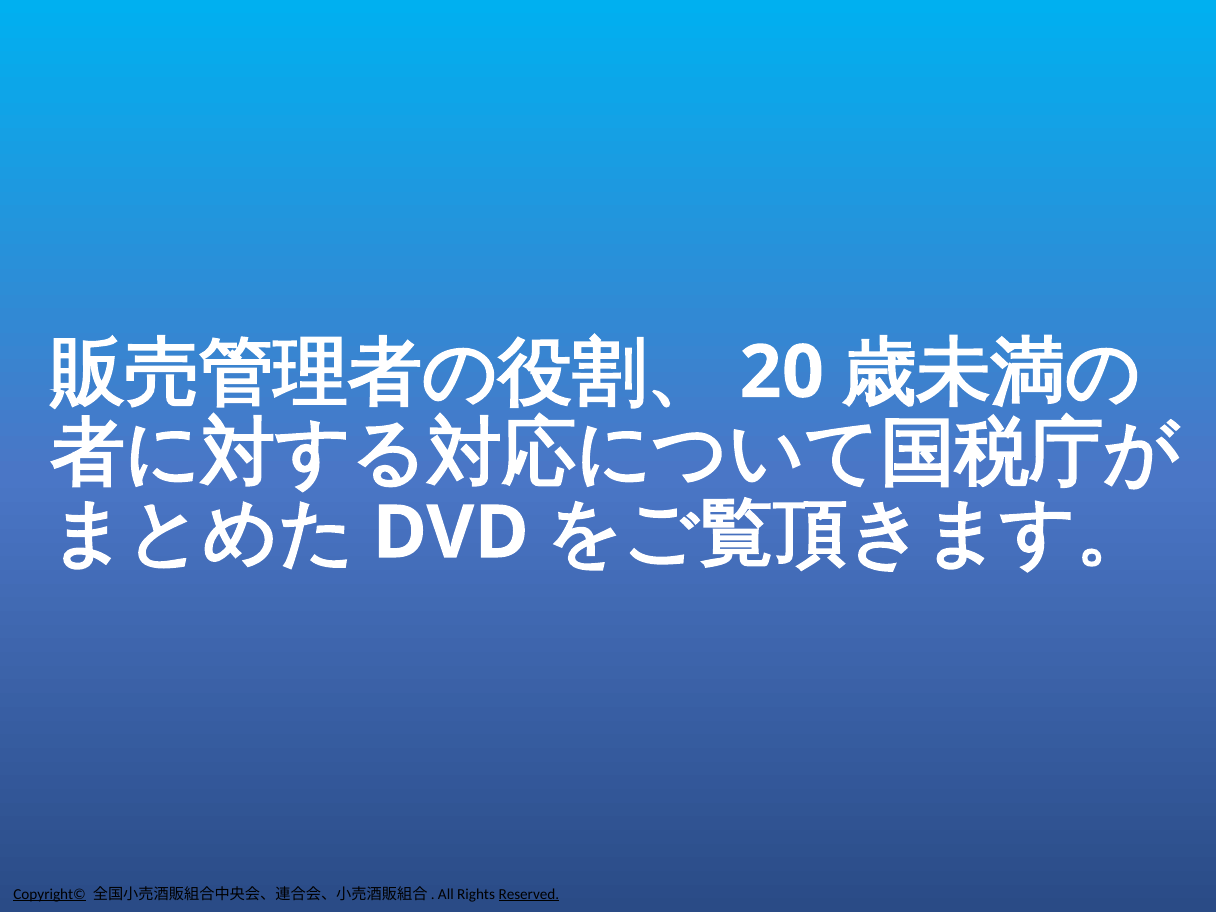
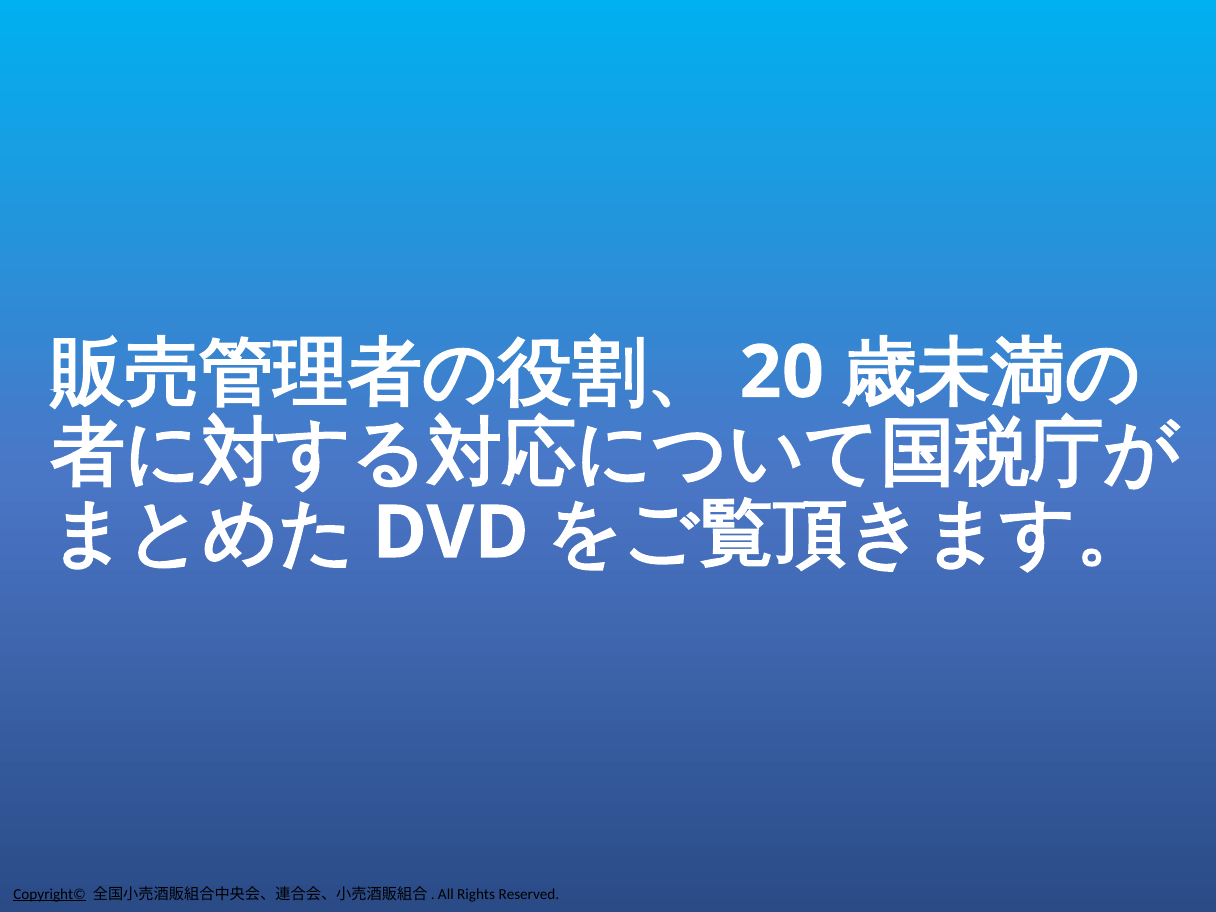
Reserved underline: present -> none (529, 894)
